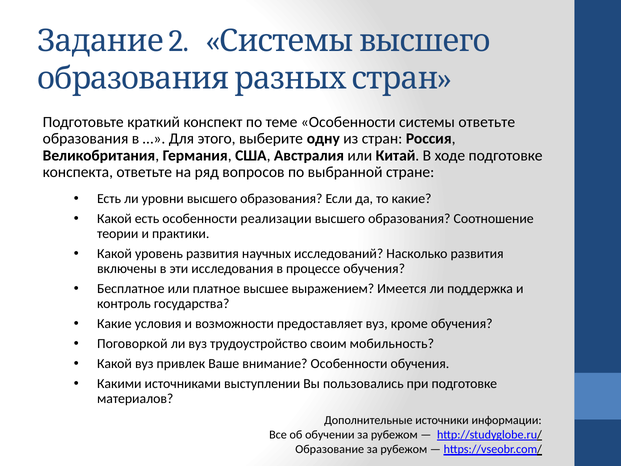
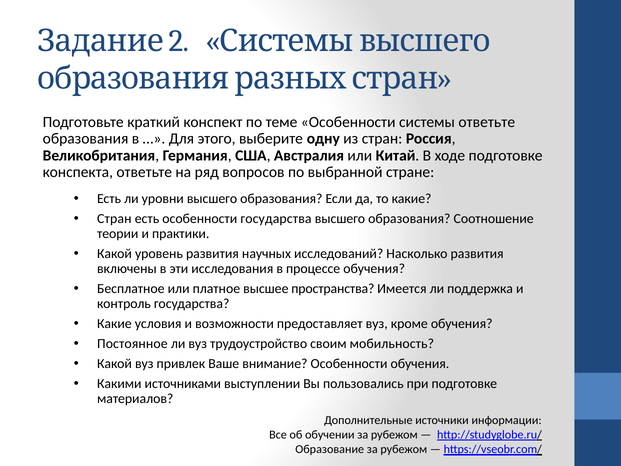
Какой: Какой -> Стран (114, 219)
особенности реализации: реализации -> государства (276, 219)
выражением: выражением -> пространства (333, 288)
Поговоркой: Поговоркой -> Постоянное (132, 343)
